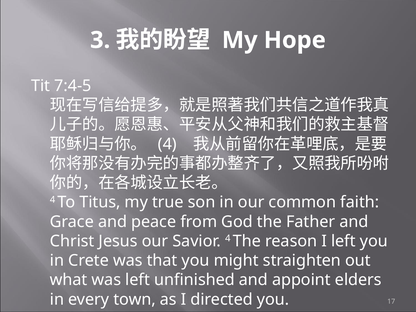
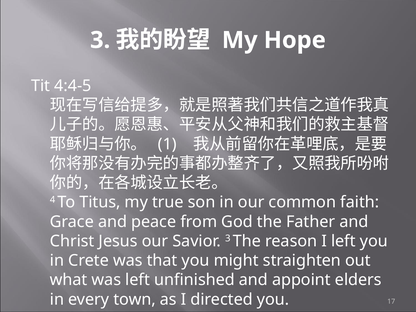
7:4-5: 7:4-5 -> 4:4-5 (73, 86)
4: 4 -> 1 (167, 144)
Savior 4: 4 -> 3 (228, 239)
